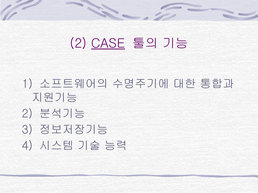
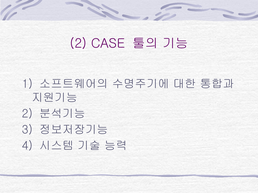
CASE underline: present -> none (108, 44)
